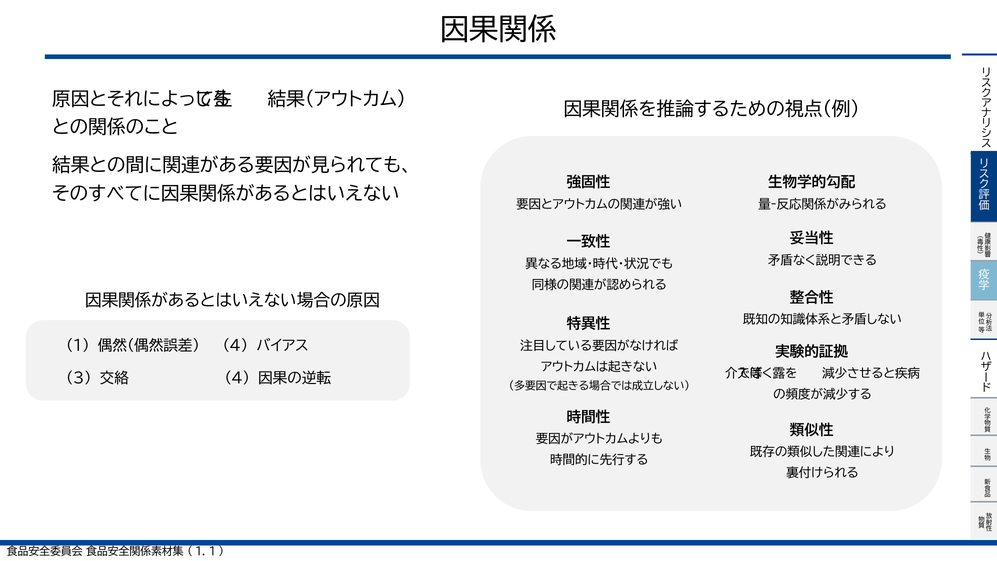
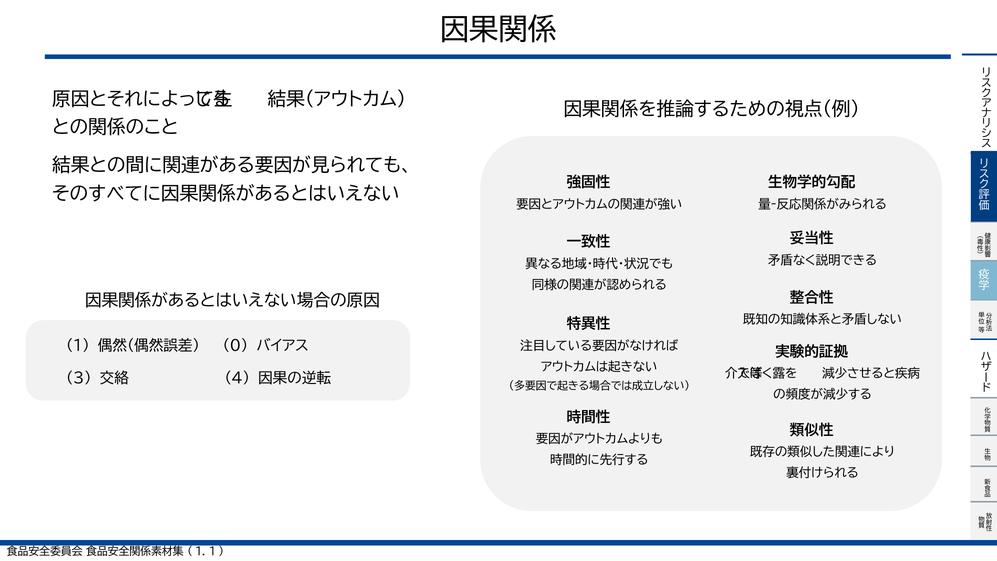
4: 4 -> 0 (235, 346)
